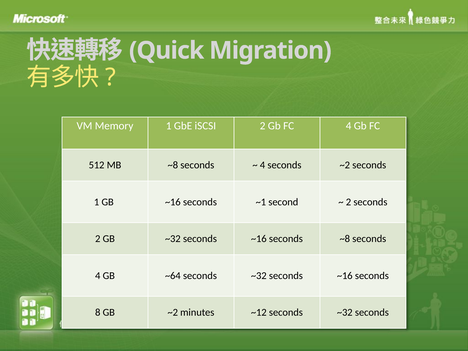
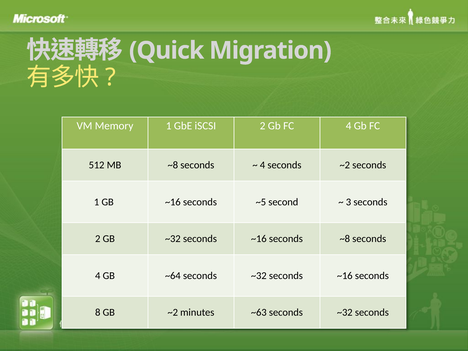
~1: ~1 -> ~5 (261, 202)
2: 2 -> 3 (348, 202)
~12: ~12 -> ~63 (259, 312)
